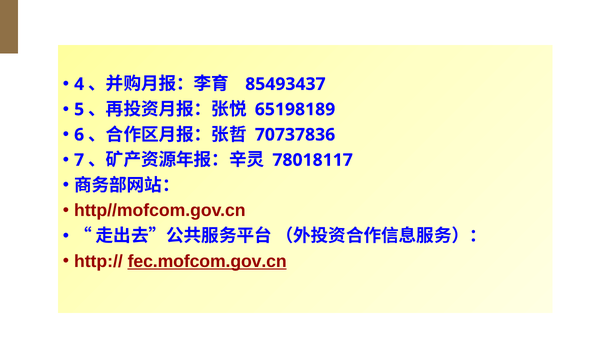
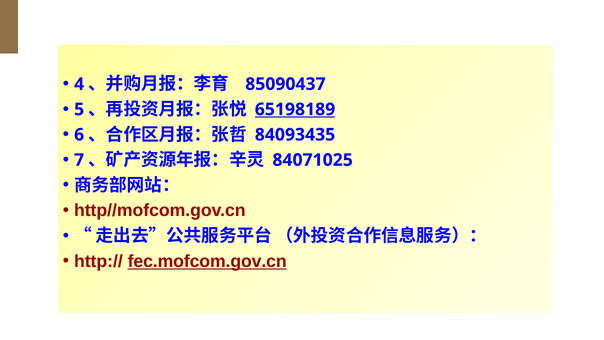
85493437: 85493437 -> 85090437 (285, 84)
65198189 underline: none -> present (295, 109)
70737836: 70737836 -> 84093435 (295, 135)
78018117: 78018117 -> 84071025 (313, 160)
